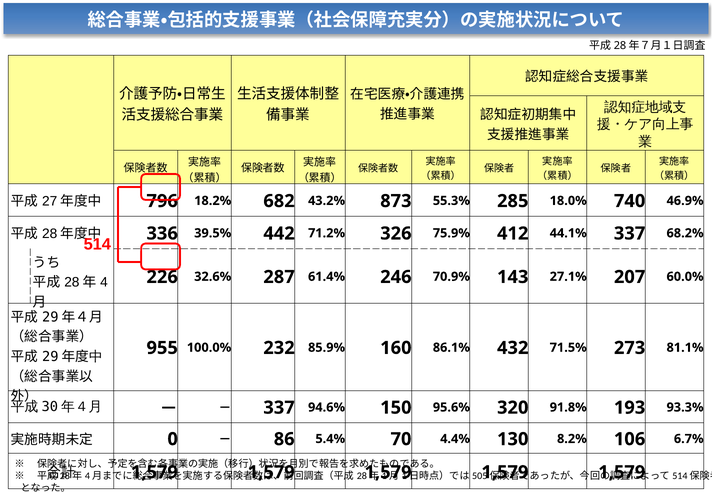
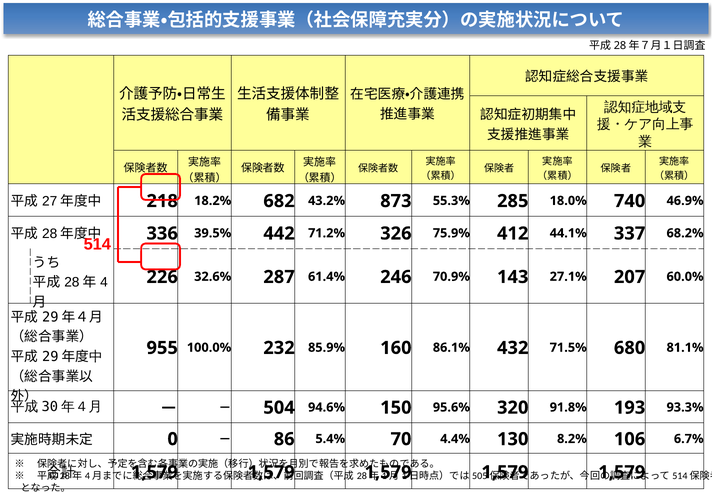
796: 796 -> 218 (162, 201)
273: 273 -> 680 (630, 348)
337: 337 -> 504 (279, 408)
